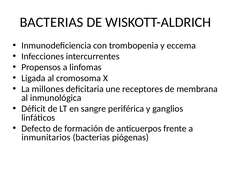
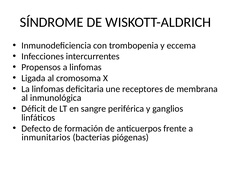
BACTERIAS: BACTERIAS -> SÍNDROME (52, 22)
La millones: millones -> linfomas (48, 89)
